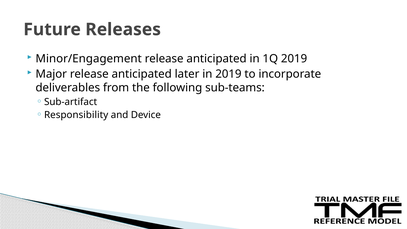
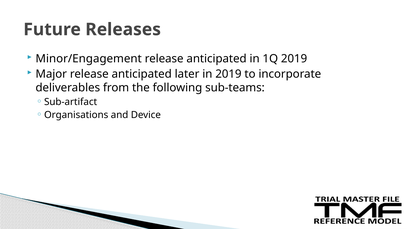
Responsibility: Responsibility -> Organisations (76, 115)
